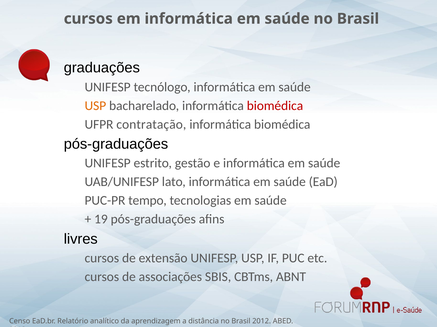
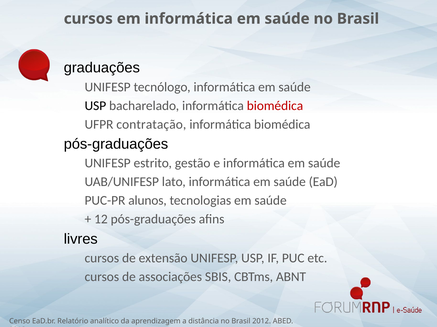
USP colour: orange -> black (95, 106)
tempo: tempo -> alunos (147, 201)
19: 19 -> 12 (101, 220)
